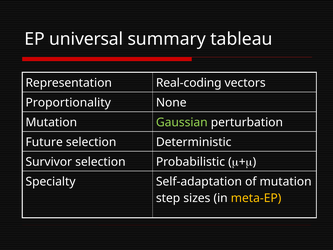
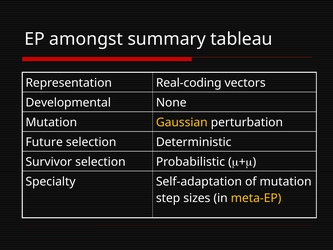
universal: universal -> amongst (86, 39)
Proportionality: Proportionality -> Developmental (68, 102)
Gaussian colour: light green -> yellow (182, 122)
